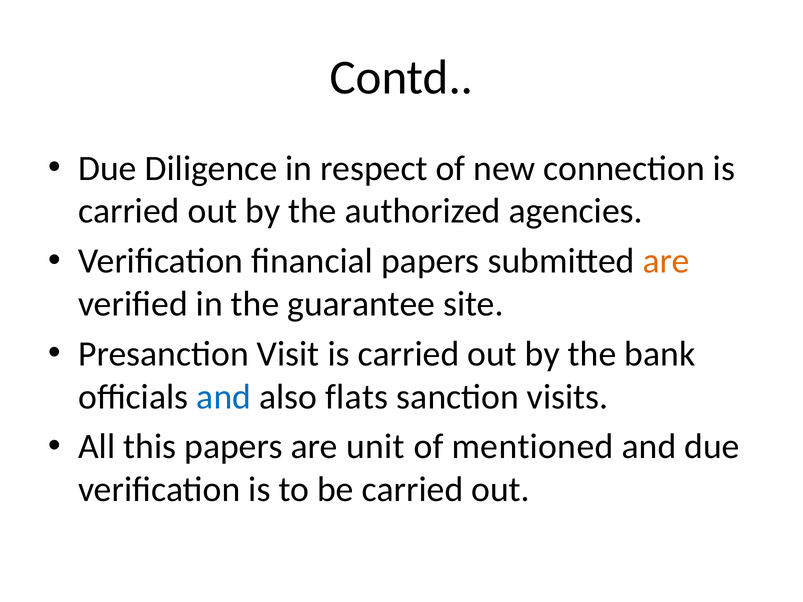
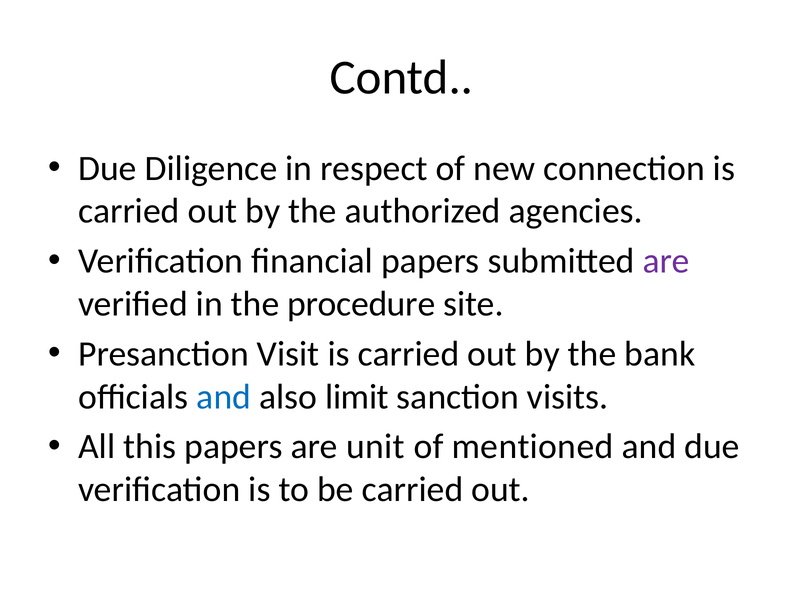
are colour: orange -> purple (666, 261)
guarantee: guarantee -> procedure (361, 304)
flats: flats -> limit (357, 397)
